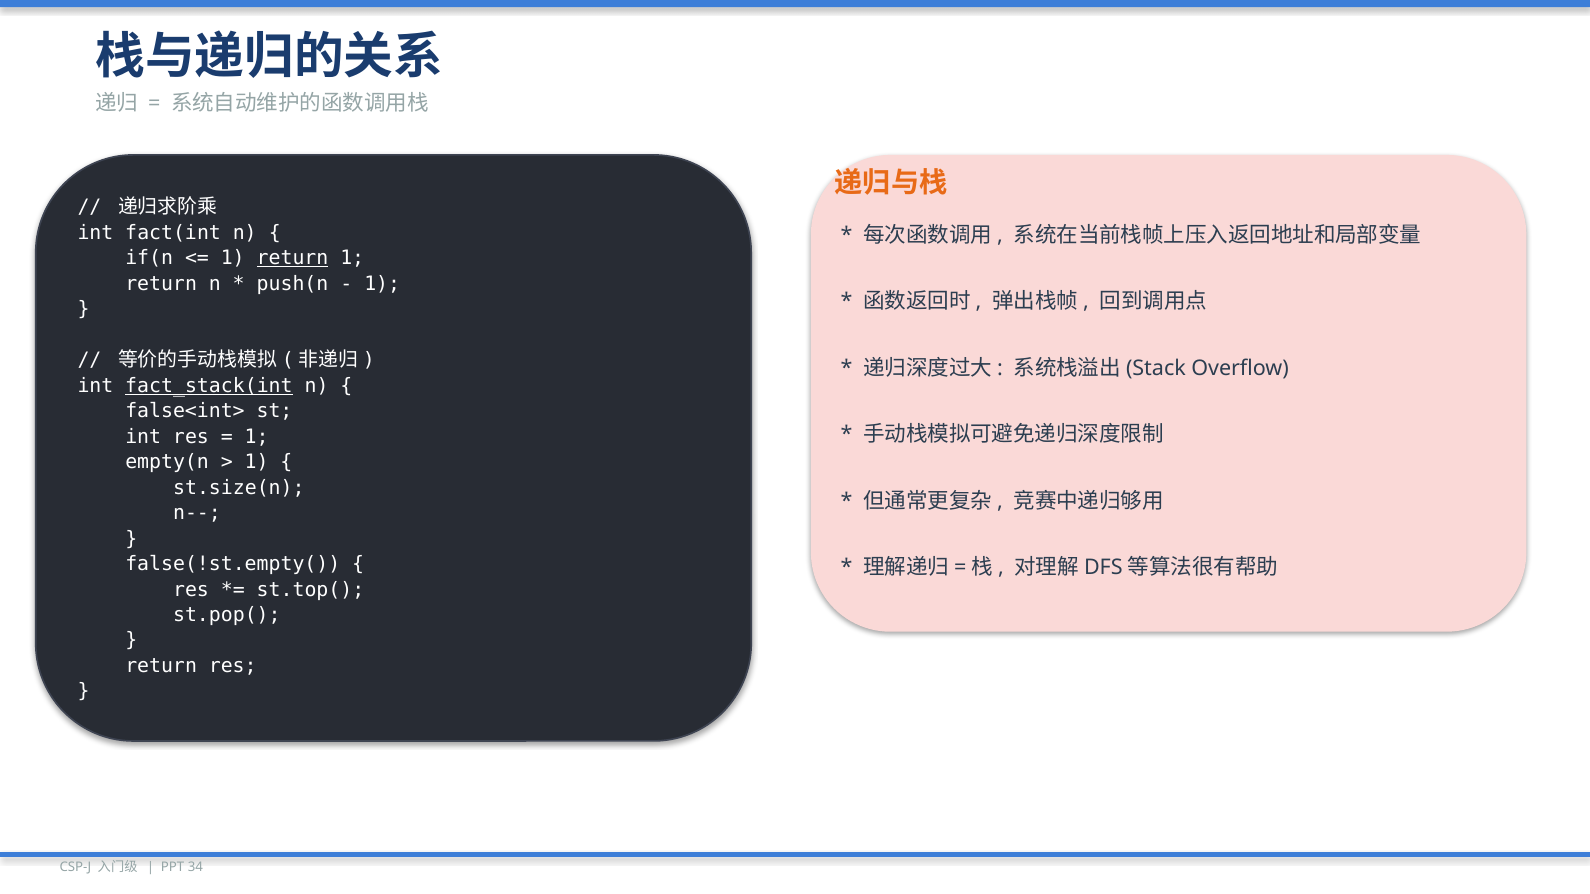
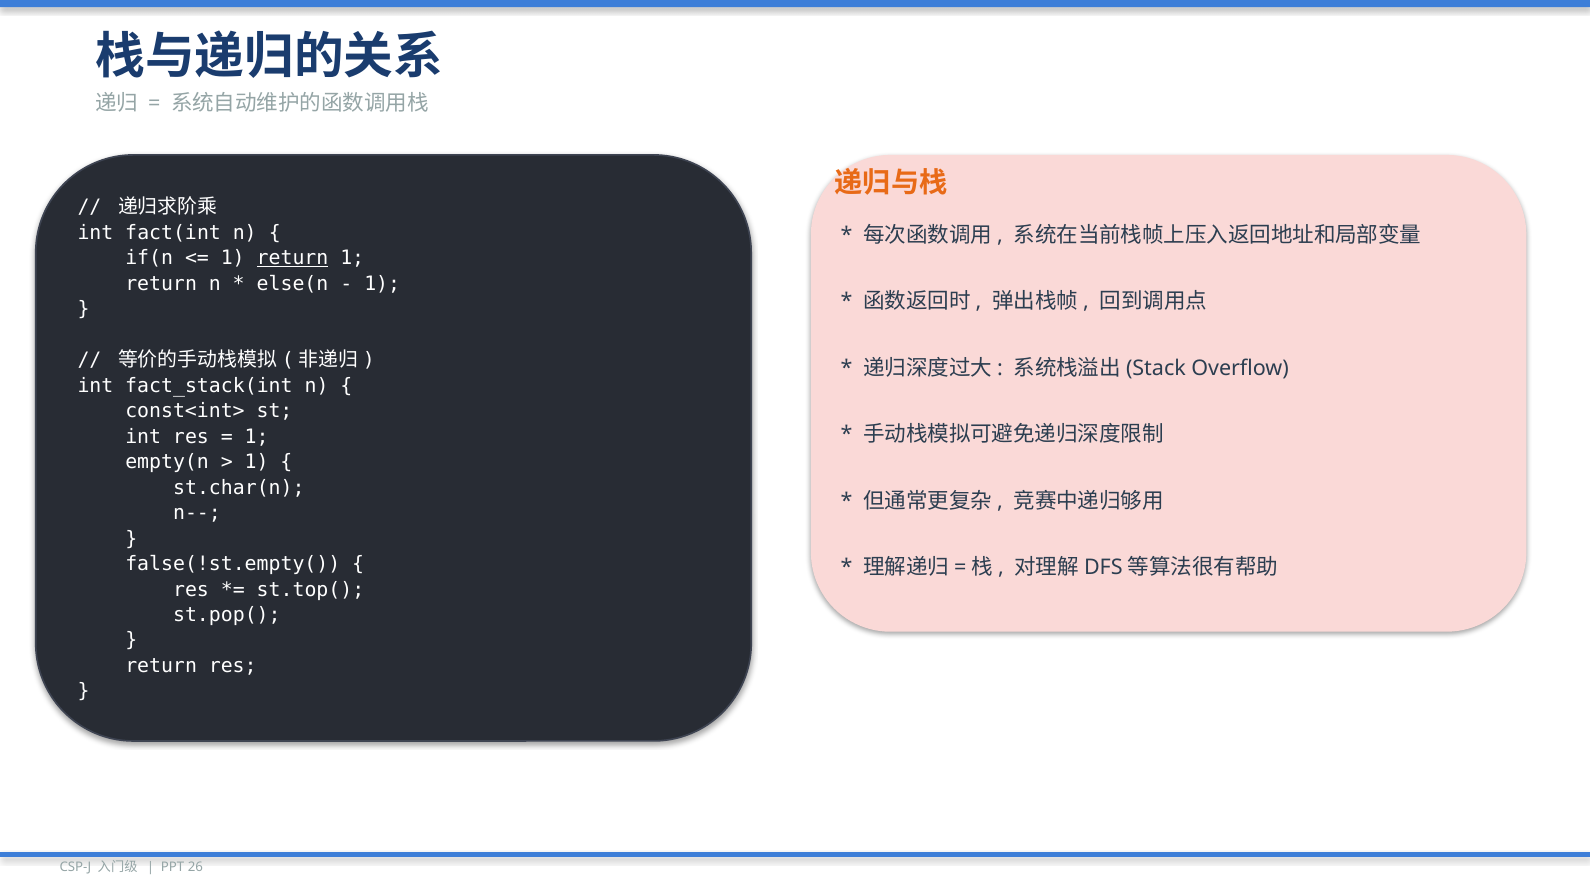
push(n: push(n -> else(n (293, 284)
fact_stack(int underline: present -> none (209, 386)
false<int>: false<int> -> const<int> (185, 411)
st.size(n: st.size(n -> st.char(n (239, 488)
34: 34 -> 26 (195, 867)
